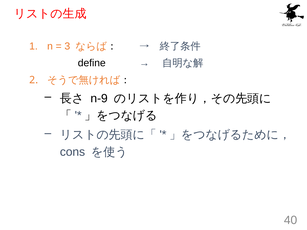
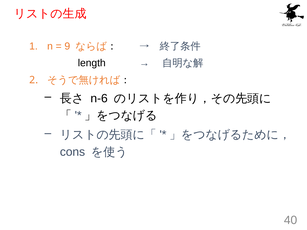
3: 3 -> 9 (67, 46)
define: define -> length (92, 63)
n-9: n-9 -> n-6 (99, 98)
